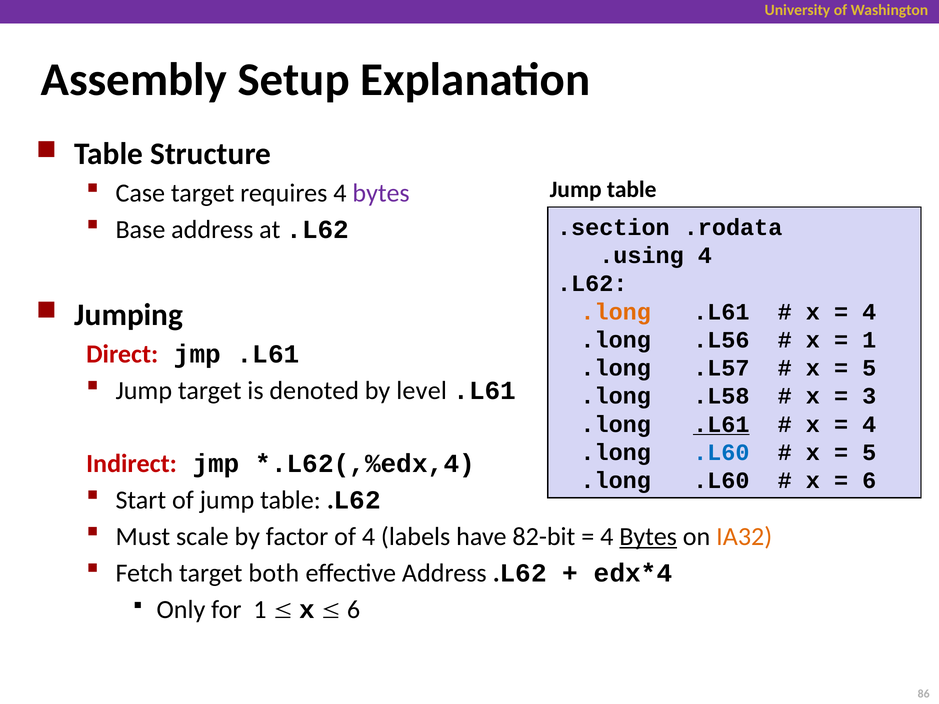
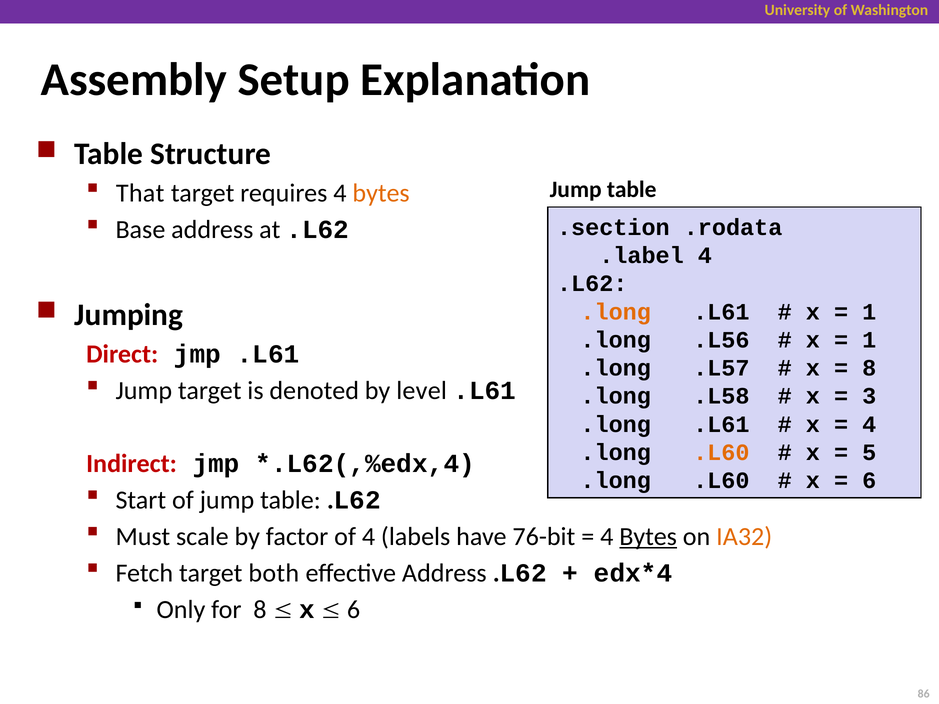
Case: Case -> That (140, 193)
bytes colour: purple -> orange (381, 193)
.using: .using -> .label (642, 256)
4: 4 -> 1 (869, 312)
5: 5 -> 8 (869, 368)
.L61 underline: present -> none (721, 425)
.L60 colour: blue -> orange (721, 453)
82-bit: 82-bit -> 76-bit (544, 537)
for 1: 1 -> 8 (260, 610)
